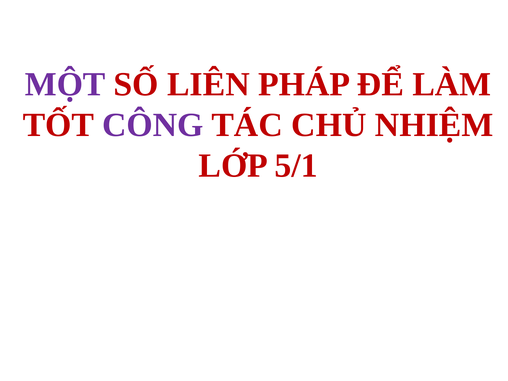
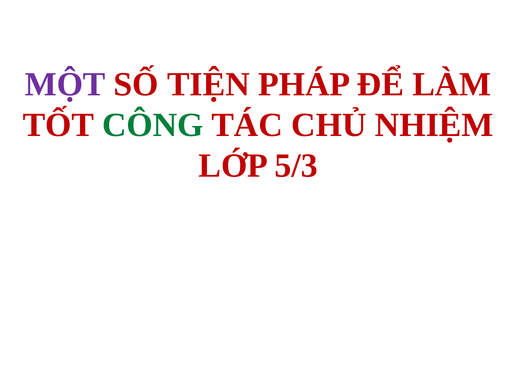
LIÊN: LIÊN -> TIỆN (208, 84)
CÔNG colour: purple -> green (153, 125)
5/1: 5/1 -> 5/3 (296, 166)
